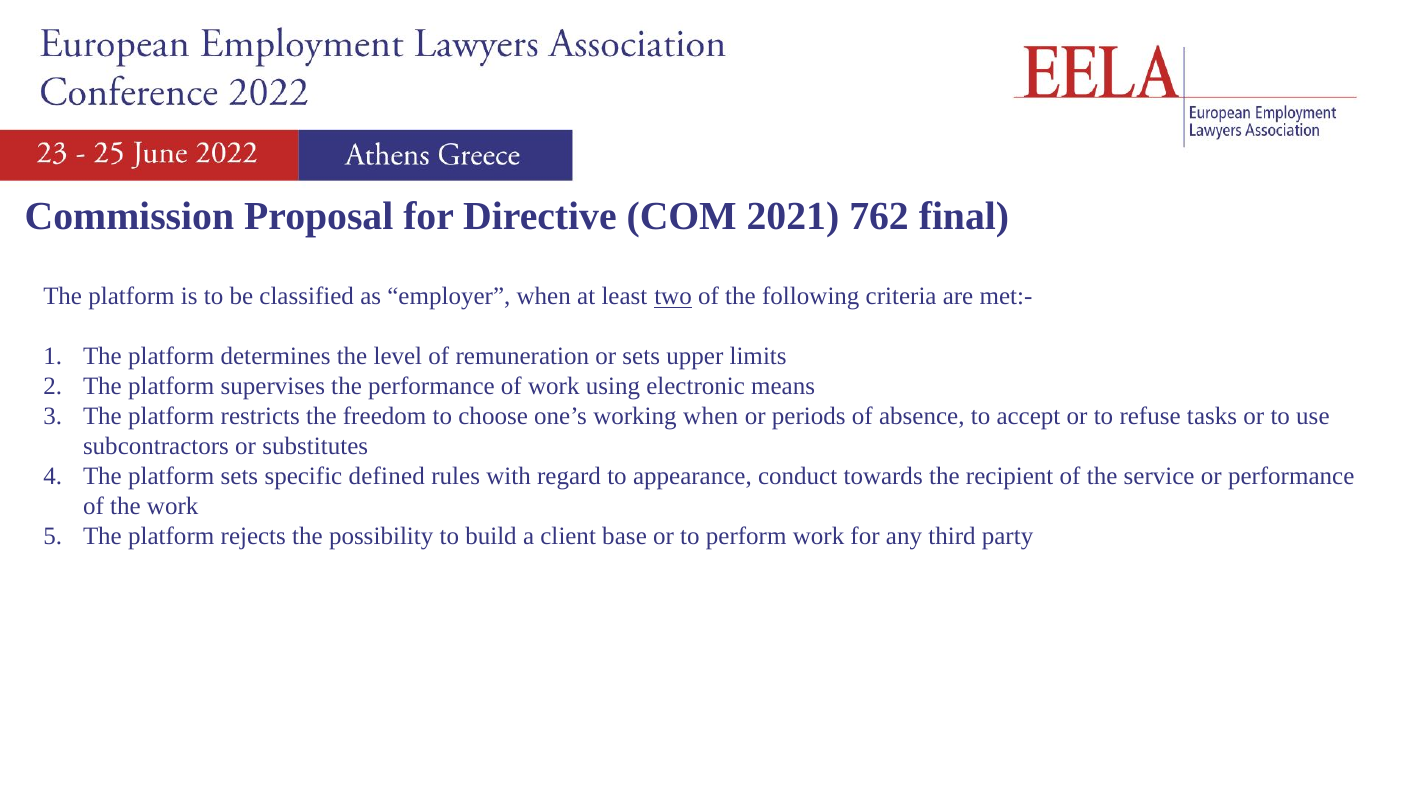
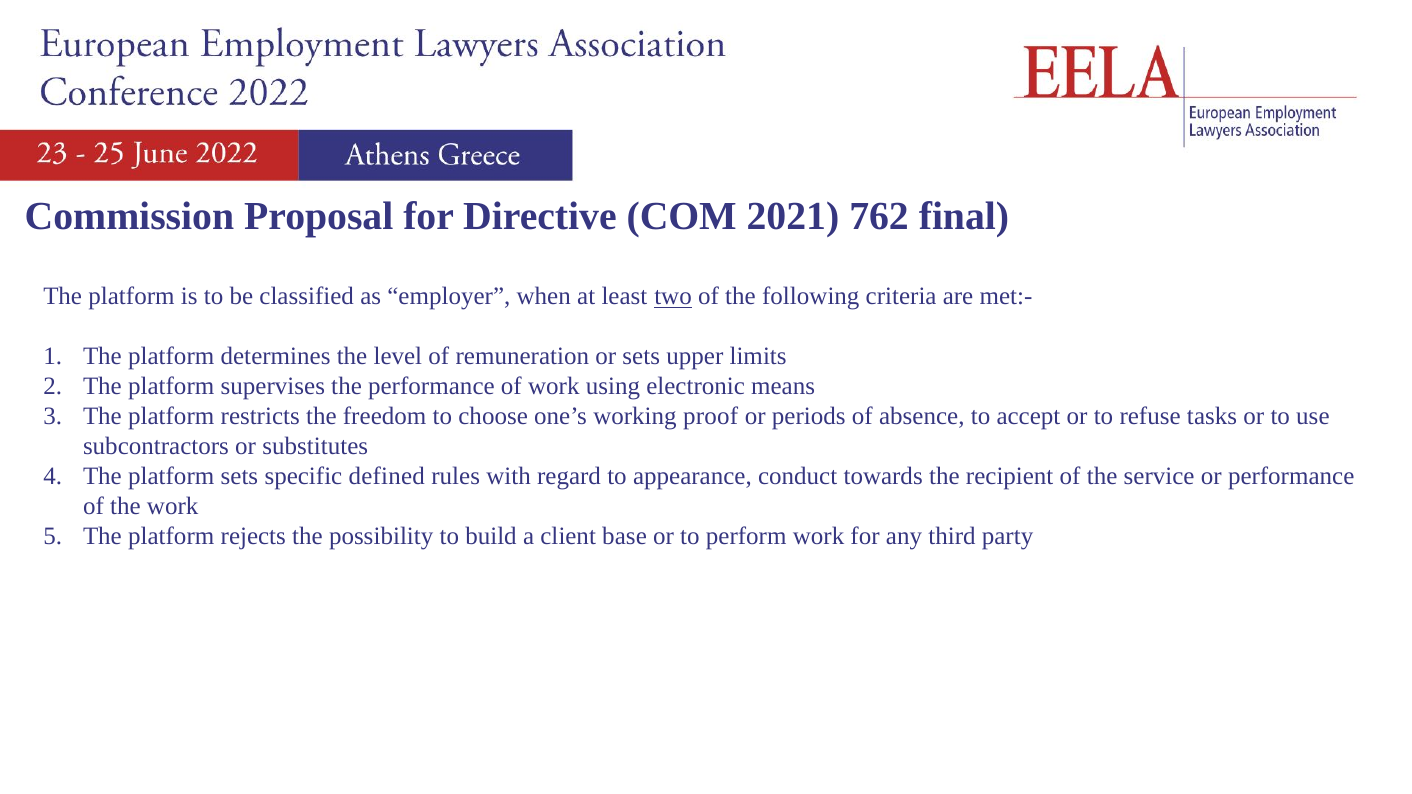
working when: when -> proof (711, 417)
